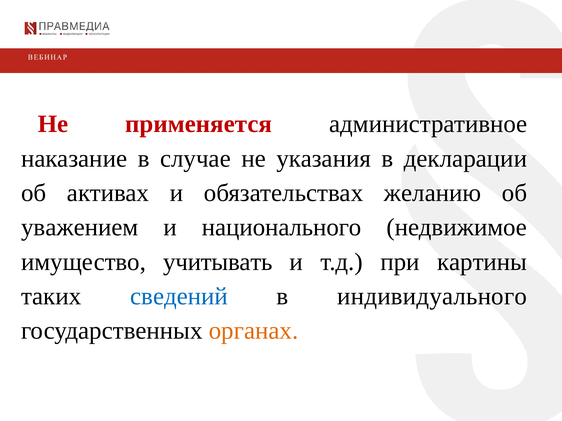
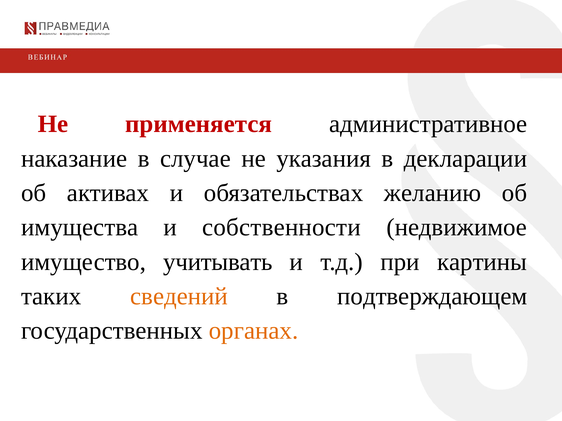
уважением: уважением -> имущества (80, 228)
национального: национального -> собственности (282, 228)
сведений colour: blue -> orange (179, 297)
индивидуального: индивидуального -> подтверждающем (432, 297)
